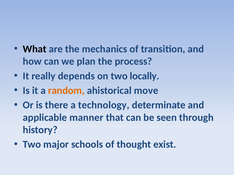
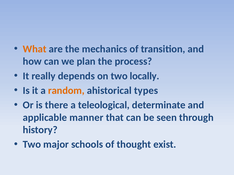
What colour: black -> orange (35, 49)
move: move -> types (146, 91)
technology: technology -> teleological (104, 105)
